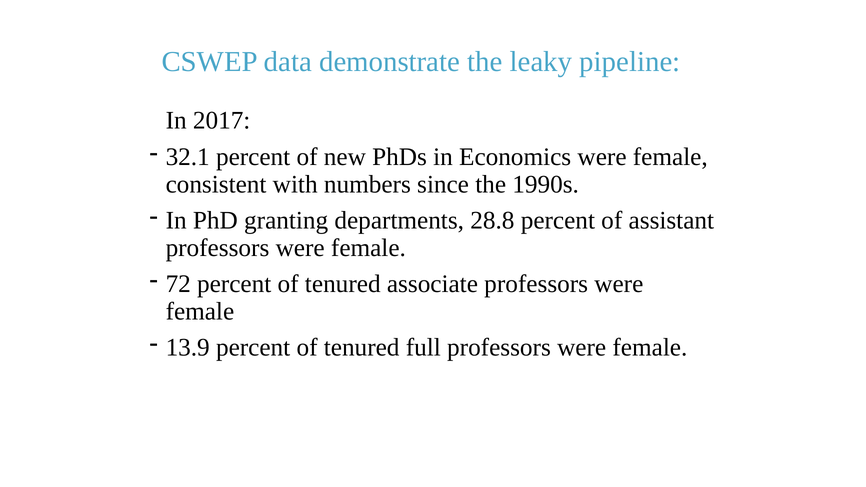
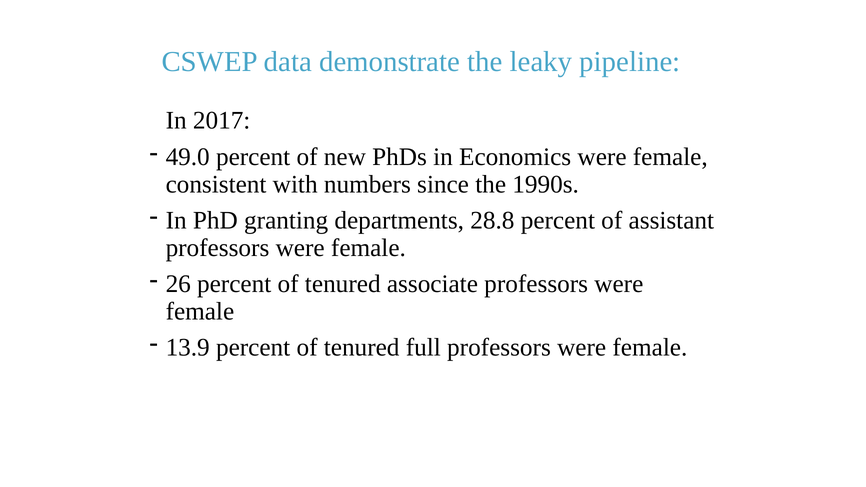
32.1: 32.1 -> 49.0 (188, 157)
72: 72 -> 26 (178, 284)
